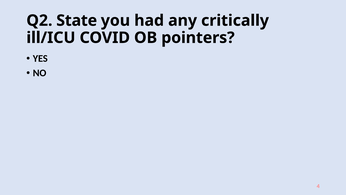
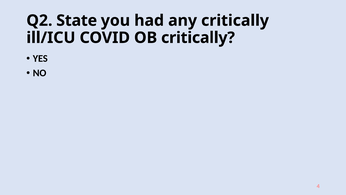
OB pointers: pointers -> critically (198, 38)
